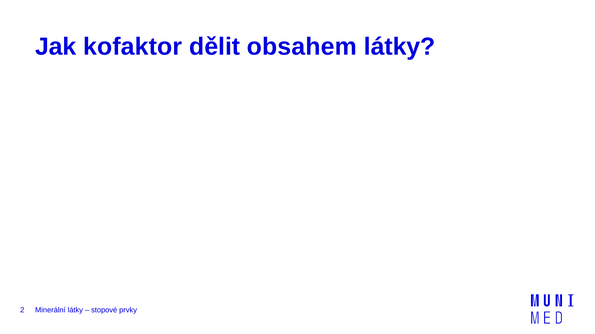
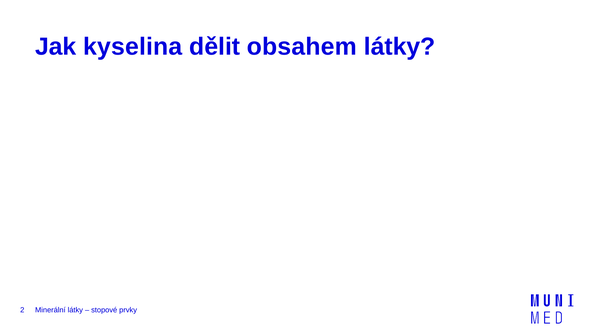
kofaktor: kofaktor -> kyselina (133, 47)
